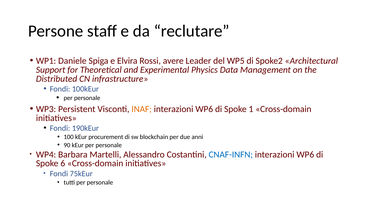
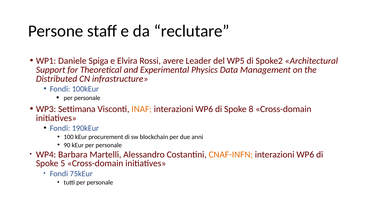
Persistent: Persistent -> Settimana (77, 109)
1: 1 -> 8 (251, 109)
CNAF-INFN colour: blue -> orange (231, 154)
6: 6 -> 5 (63, 163)
